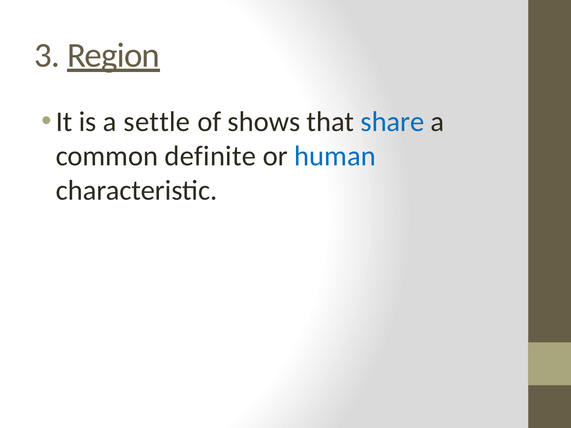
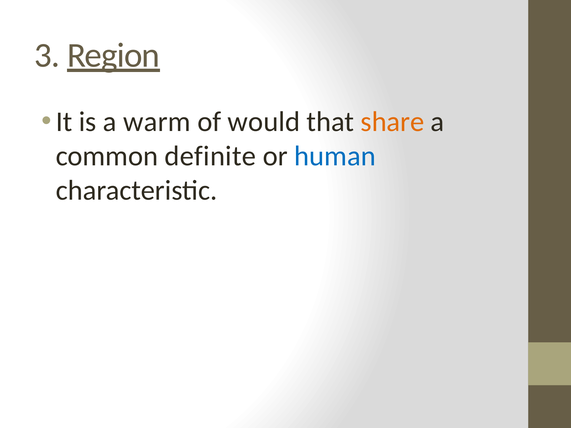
settle: settle -> warm (157, 122)
shows: shows -> would (264, 122)
share colour: blue -> orange (392, 122)
